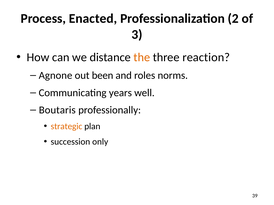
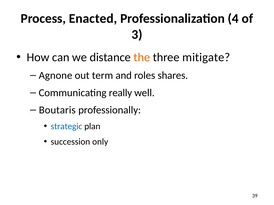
2: 2 -> 4 (233, 19)
reaction: reaction -> mitigate (206, 57)
been: been -> term (102, 76)
norms: norms -> shares (173, 76)
years: years -> really (120, 93)
strategic colour: orange -> blue (66, 127)
